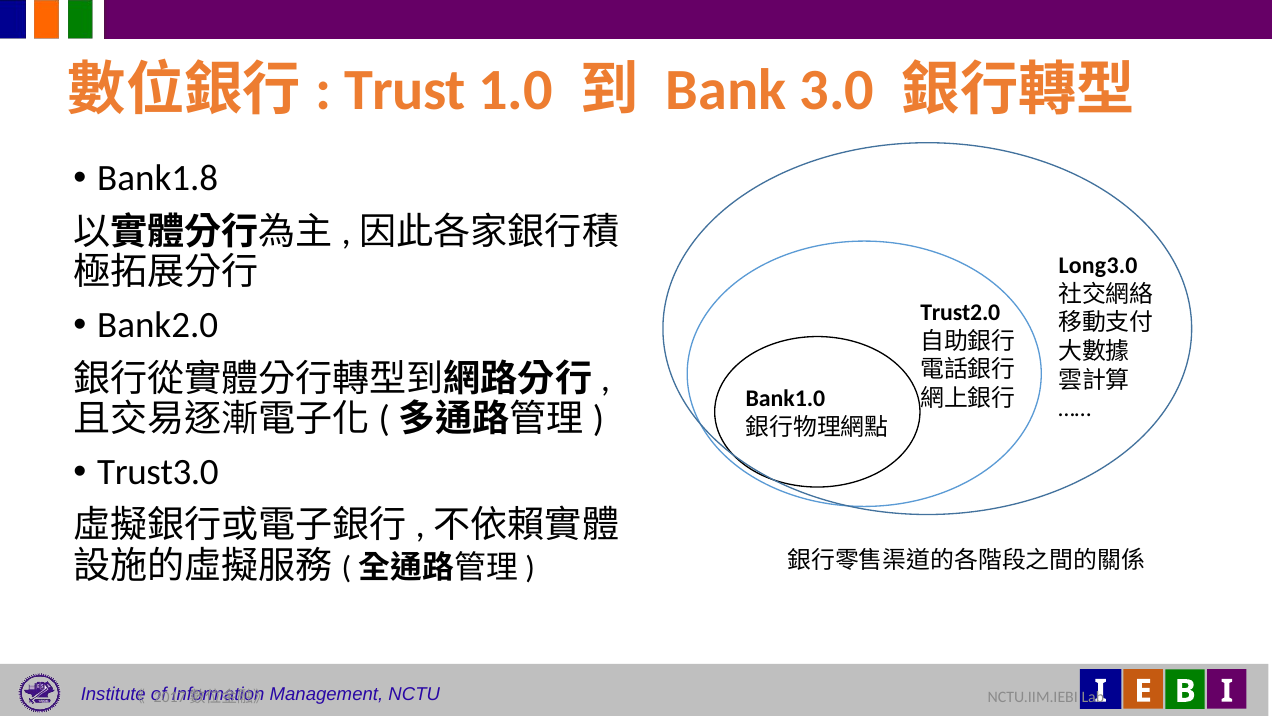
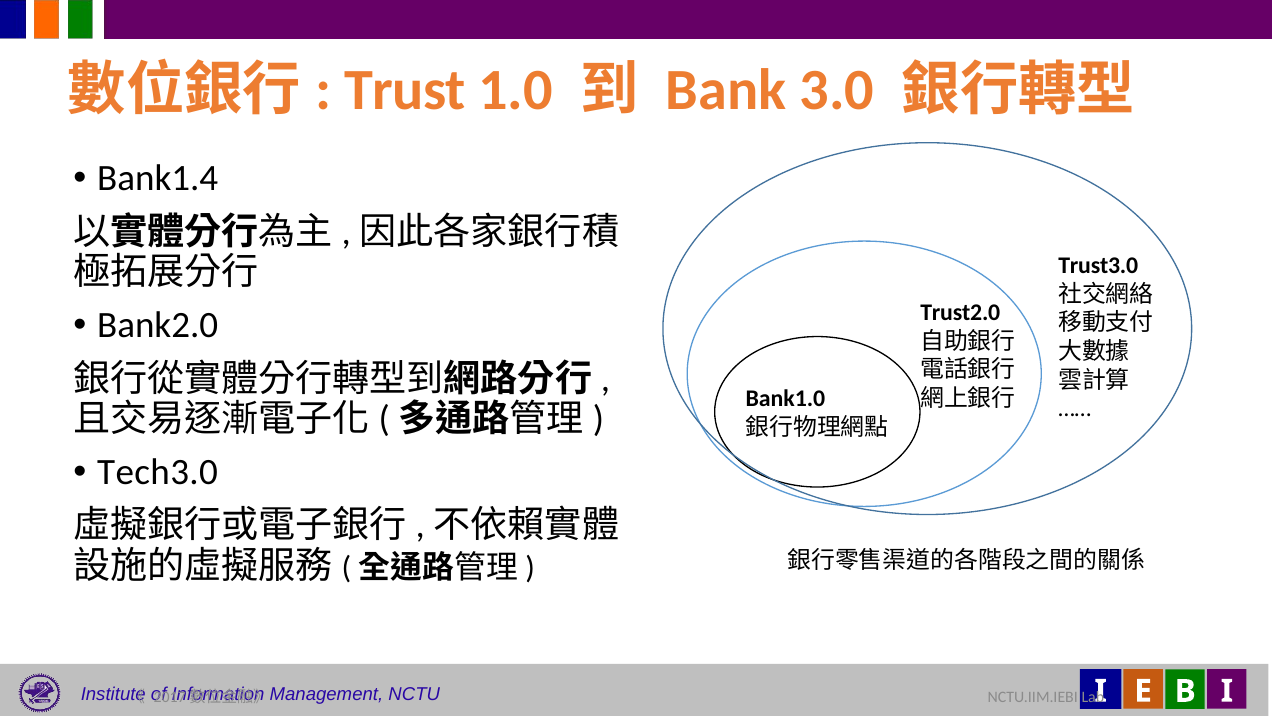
Bank1.8: Bank1.8 -> Bank1.4 (158, 178)
Long3.0: Long3.0 -> Trust3.0 (1098, 265)
Trust3.0: Trust3.0 -> Tech3.0 (158, 472)
